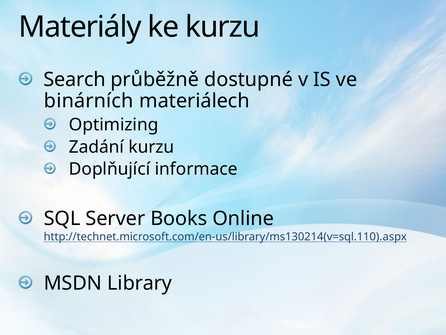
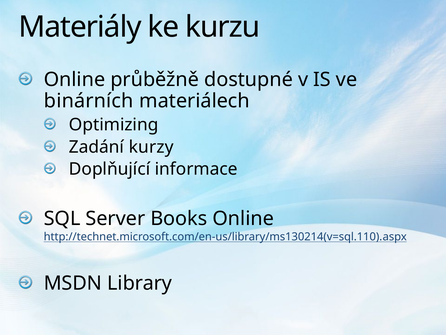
Search: Search -> Online (74, 80)
Zadání kurzu: kurzu -> kurzy (151, 147)
